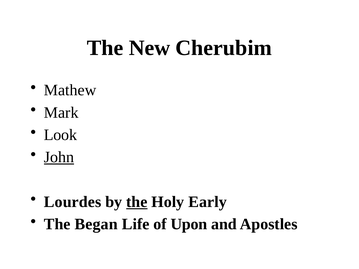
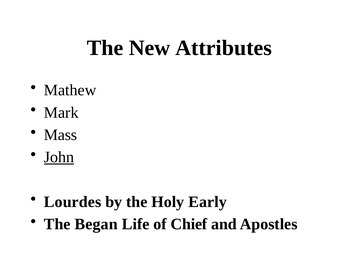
Cherubim: Cherubim -> Attributes (224, 48)
Look: Look -> Mass (60, 135)
the underline: present -> none (137, 202)
Upon: Upon -> Chief (189, 224)
